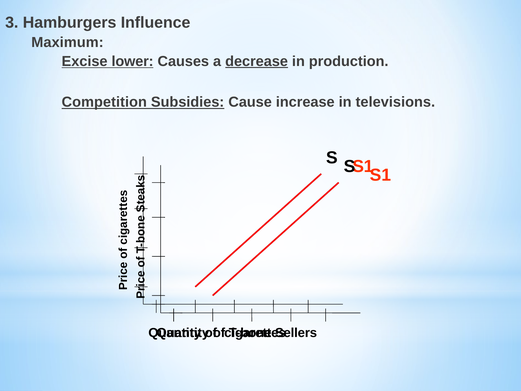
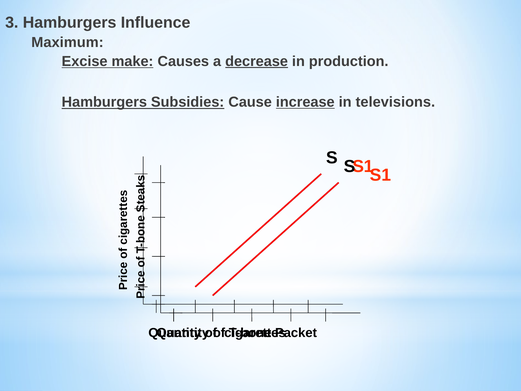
lower: lower -> make (132, 61)
Competition: Competition -> Hamburgers (104, 102)
increase underline: none -> present (305, 102)
Sellers: Sellers -> Packet (296, 333)
